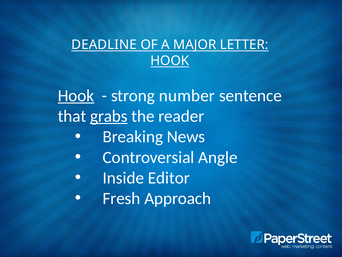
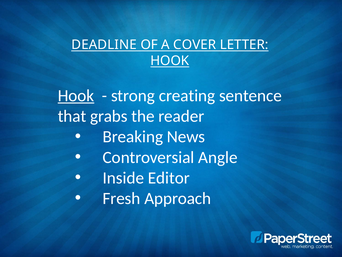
MAJOR: MAJOR -> COVER (195, 45)
number: number -> creating (187, 95)
grabs underline: present -> none (109, 116)
